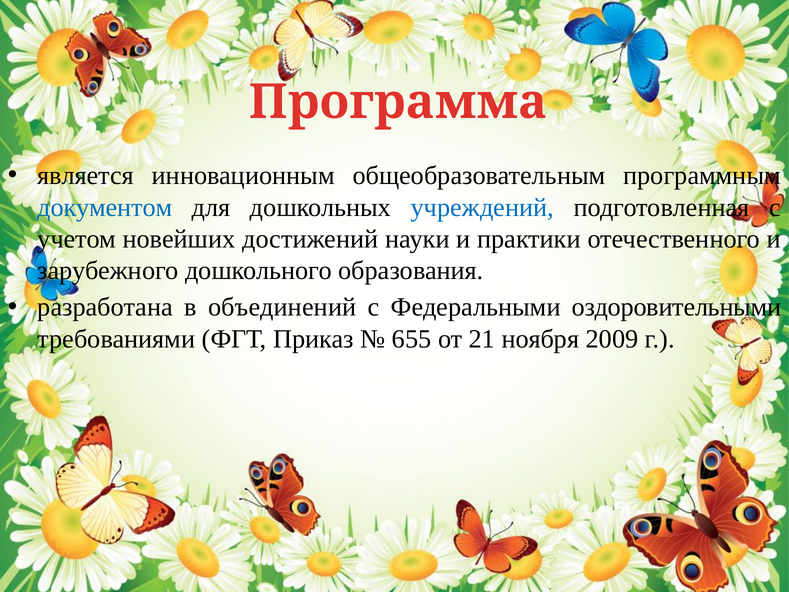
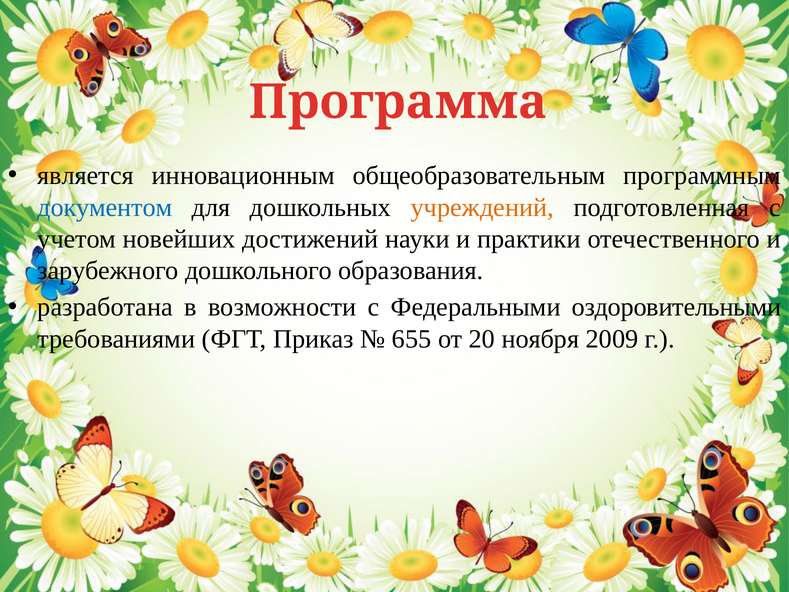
учреждений colour: blue -> orange (482, 207)
объединений: объединений -> возможности (282, 307)
21: 21 -> 20 (482, 339)
